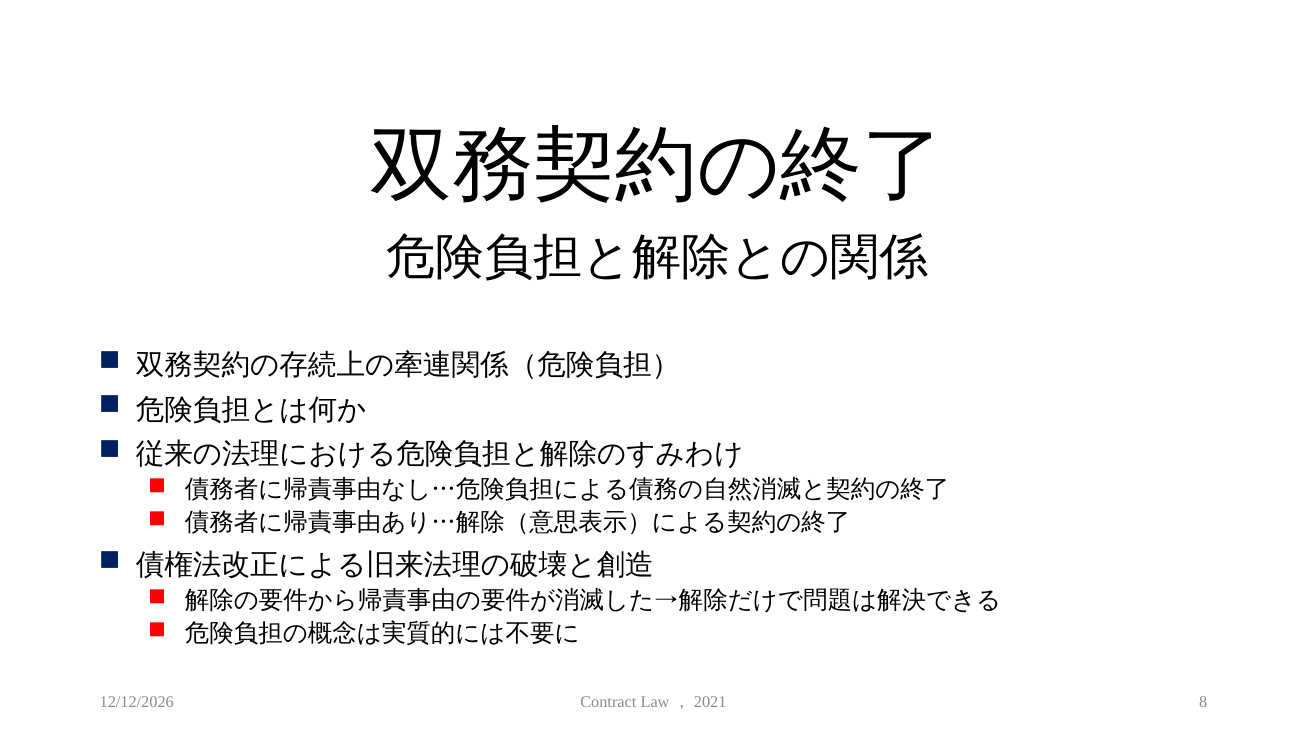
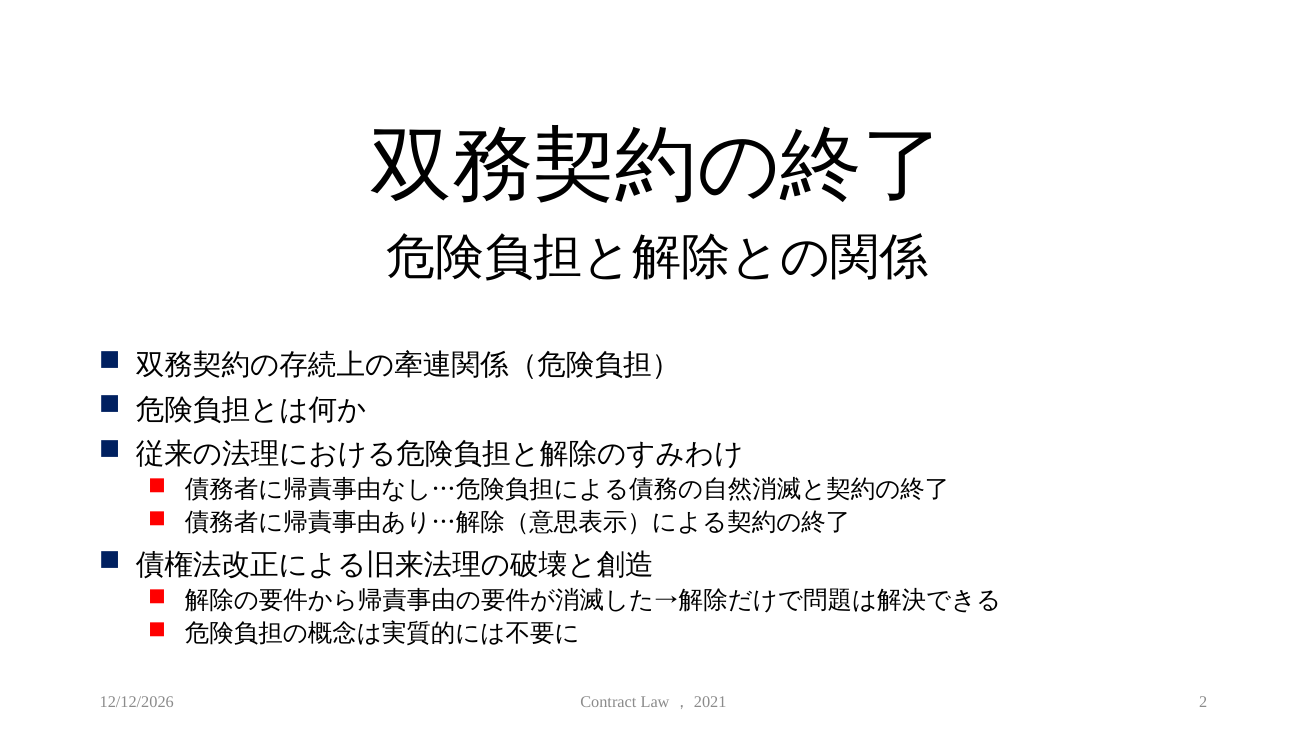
8: 8 -> 2 (1203, 702)
